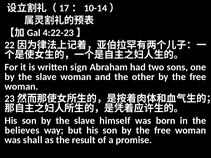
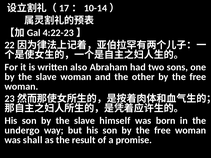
sign: sign -> also (79, 67)
believes: believes -> undergo (22, 131)
